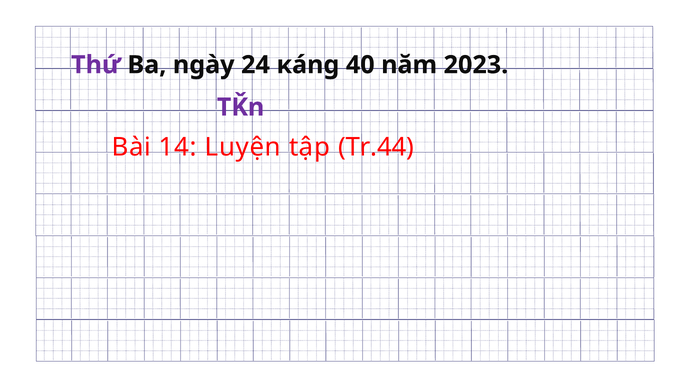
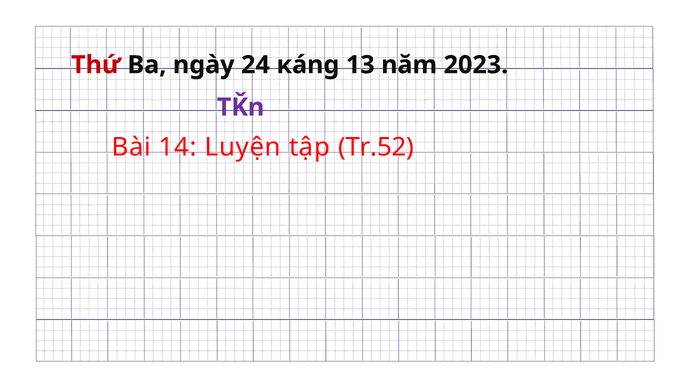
Thứ colour: purple -> red (96, 65)
40: 40 -> 13 (360, 65)
Tr.44: Tr.44 -> Tr.52 (376, 147)
